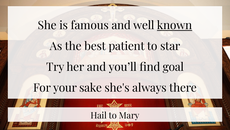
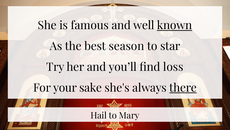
patient: patient -> season (126, 46)
goal: goal -> loss (173, 67)
there underline: none -> present (183, 87)
